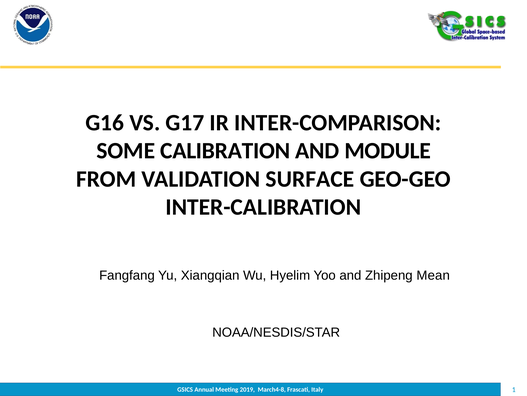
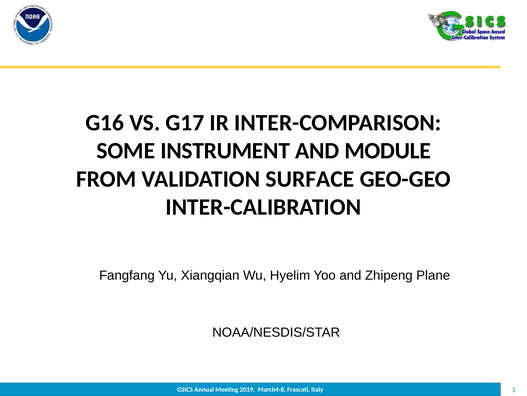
CALIBRATION: CALIBRATION -> INSTRUMENT (225, 151)
Mean: Mean -> Plane (433, 275)
